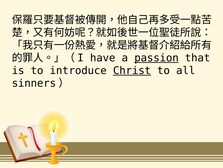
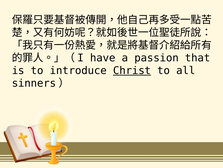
passion underline: present -> none (157, 58)
